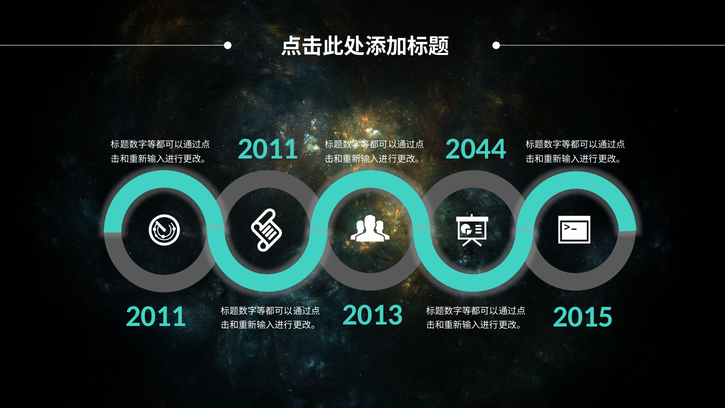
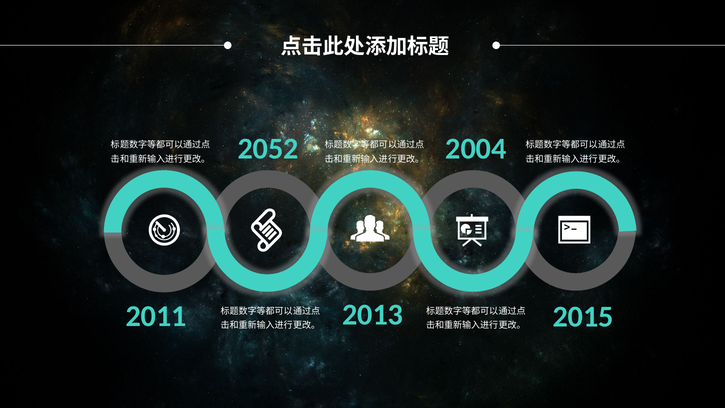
2011: 2011 -> 2052 (268, 149)
2044: 2044 -> 2004 (476, 149)
